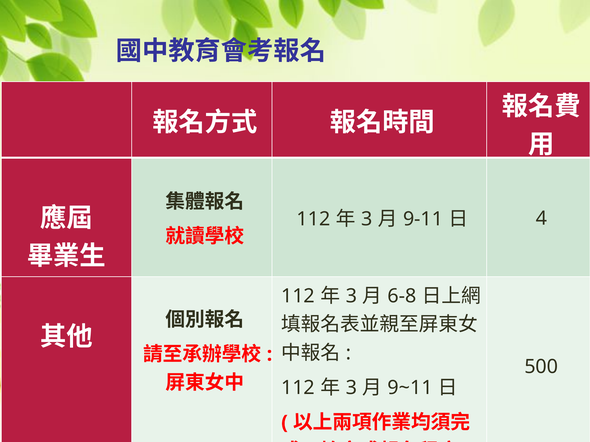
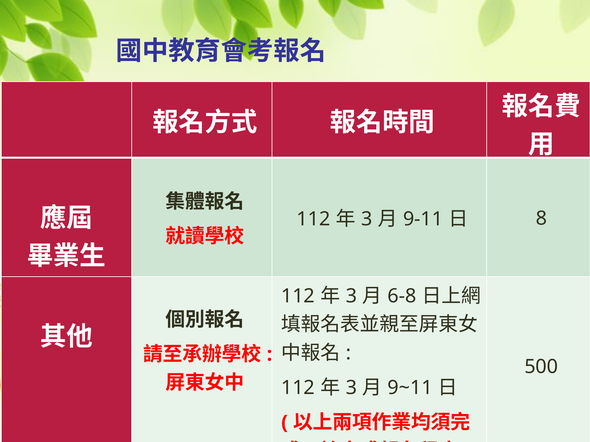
4: 4 -> 8 (541, 218)
